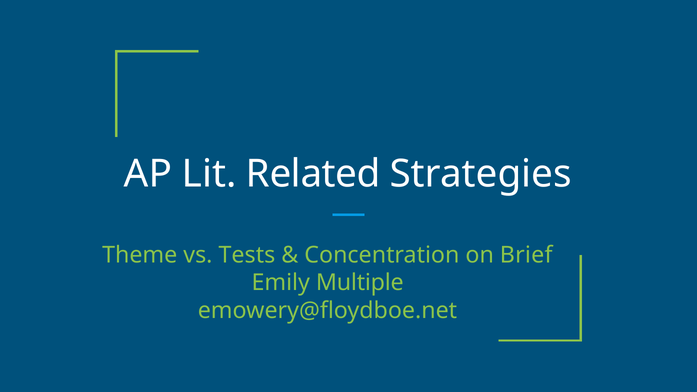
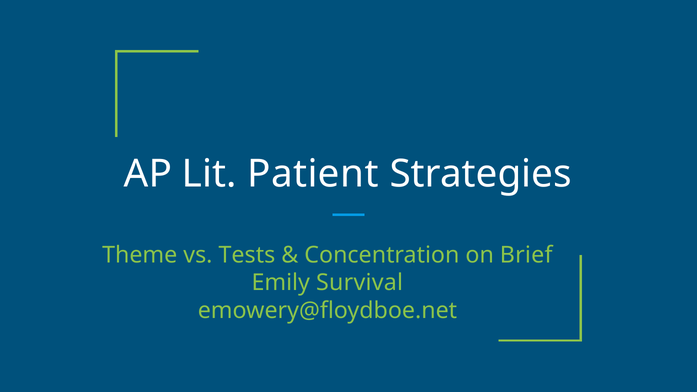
Related: Related -> Patient (313, 174)
Multiple: Multiple -> Survival (360, 283)
